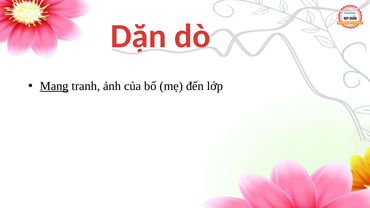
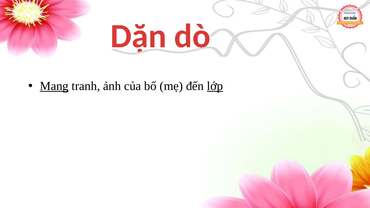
lớp underline: none -> present (215, 86)
